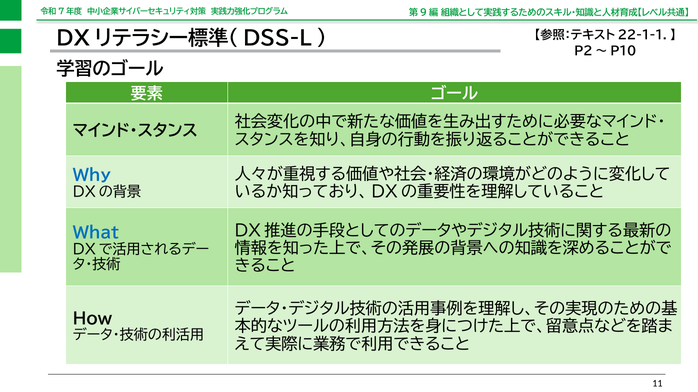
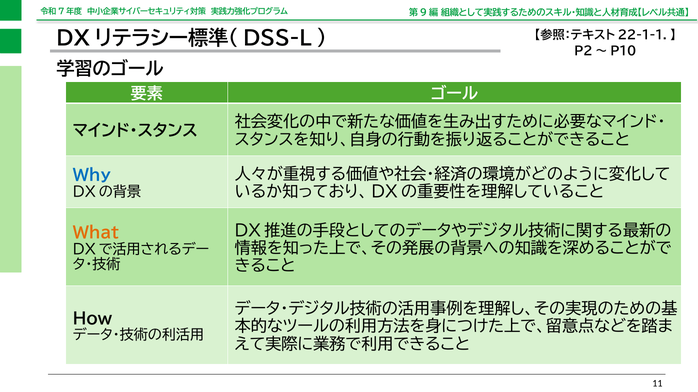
What colour: blue -> orange (96, 233)
